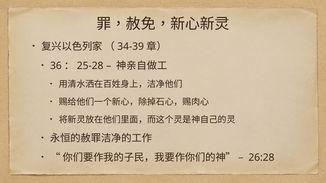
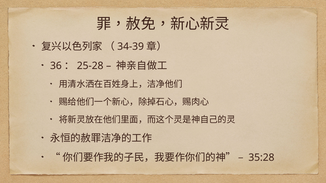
26:28: 26:28 -> 35:28 (261, 158)
